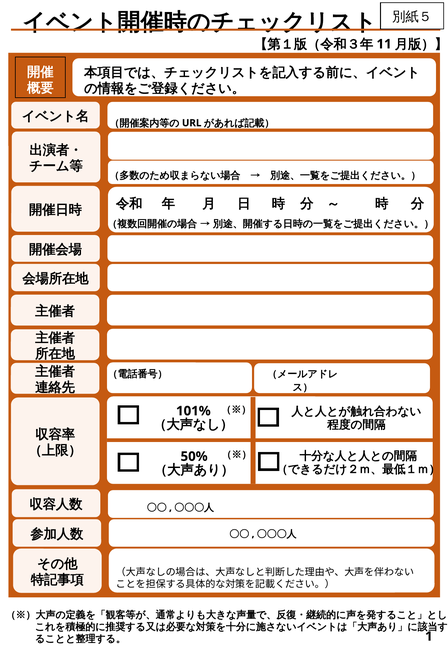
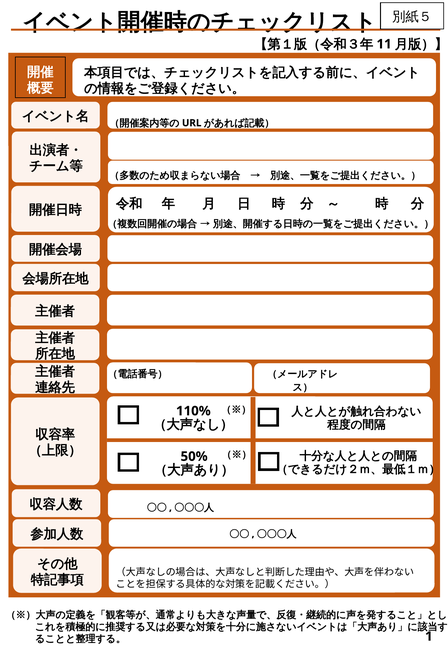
101%: 101% -> 110% (193, 411)
